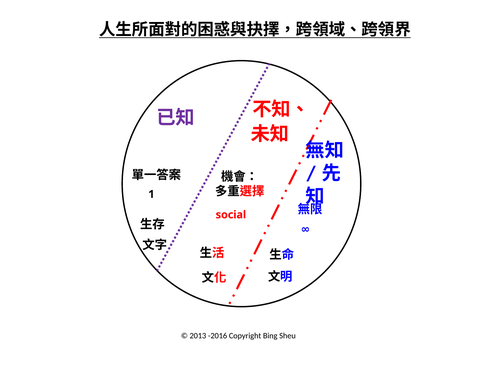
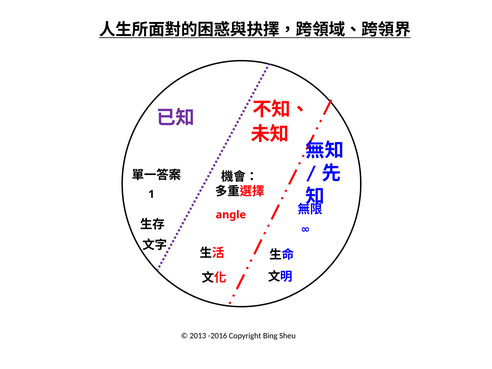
social: social -> angle (231, 215)
